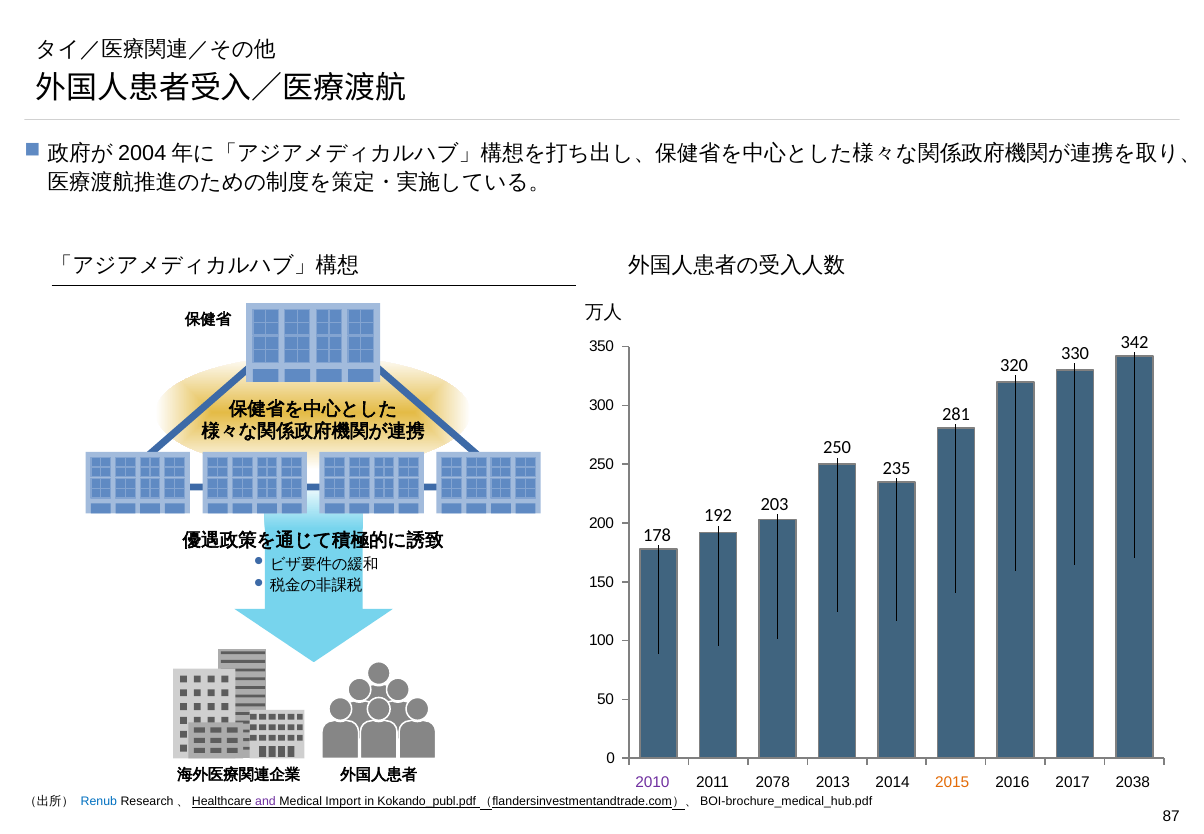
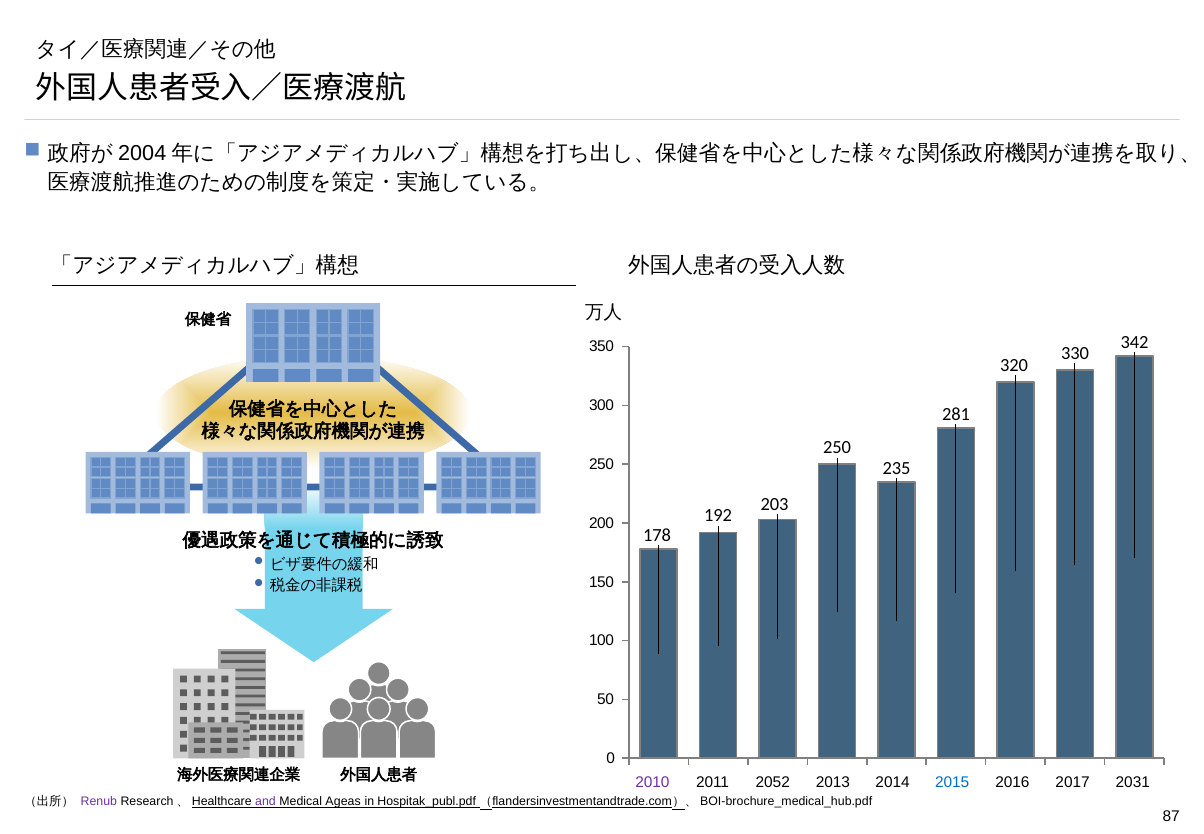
2078: 2078 -> 2052 (773, 782)
2015 colour: orange -> blue (952, 782)
2038: 2038 -> 2031 (1133, 782)
Renub colour: blue -> purple (99, 801)
Import: Import -> Ageas (343, 801)
Kokando_publ.pdf: Kokando_publ.pdf -> Hospitak_publ.pdf (427, 801)
